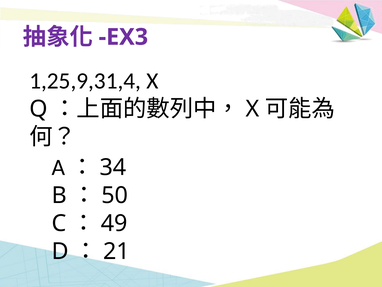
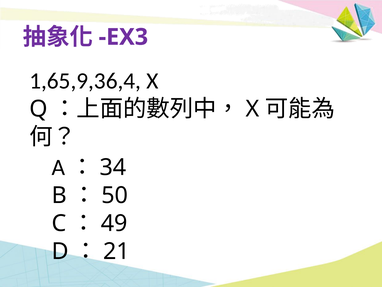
1,25,9,31,4: 1,25,9,31,4 -> 1,65,9,36,4 (85, 81)
